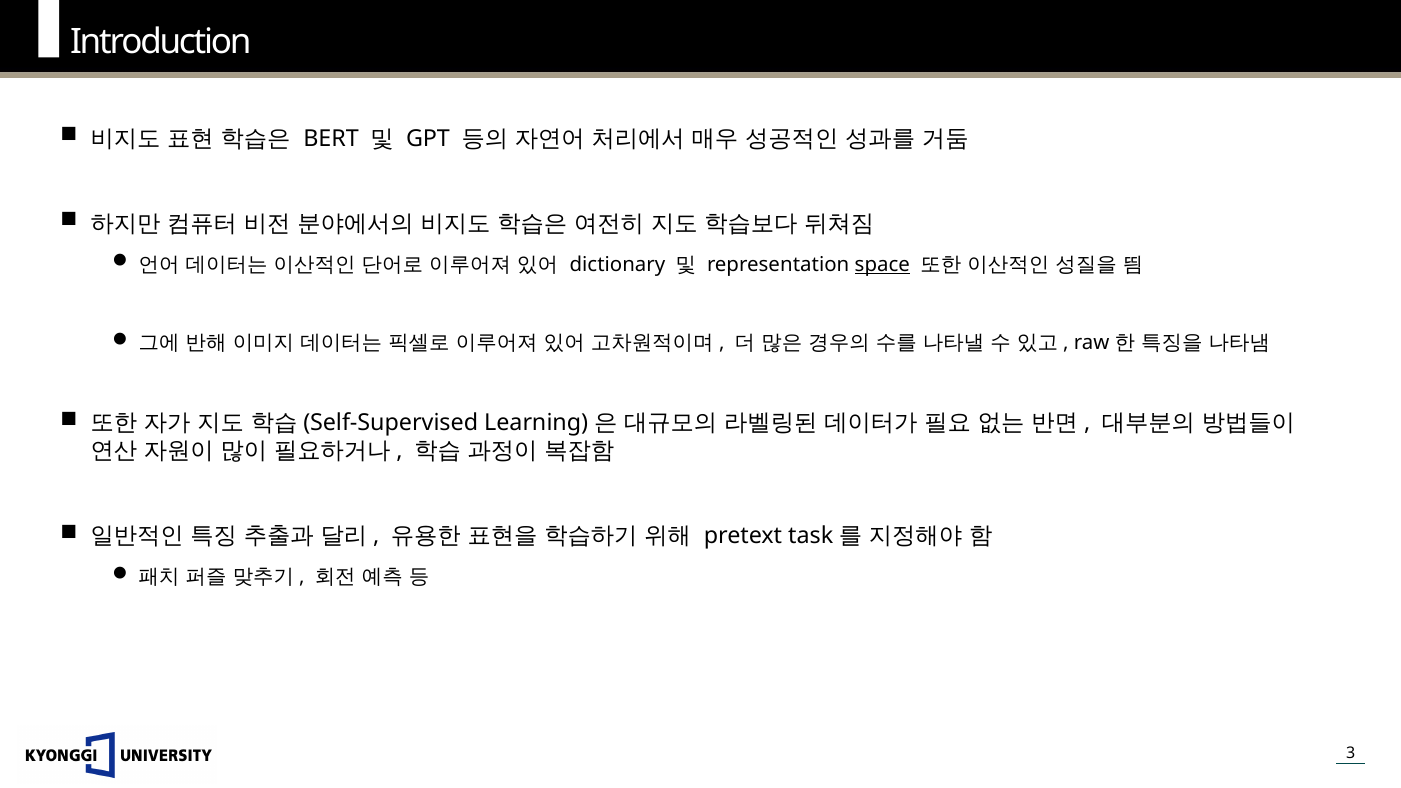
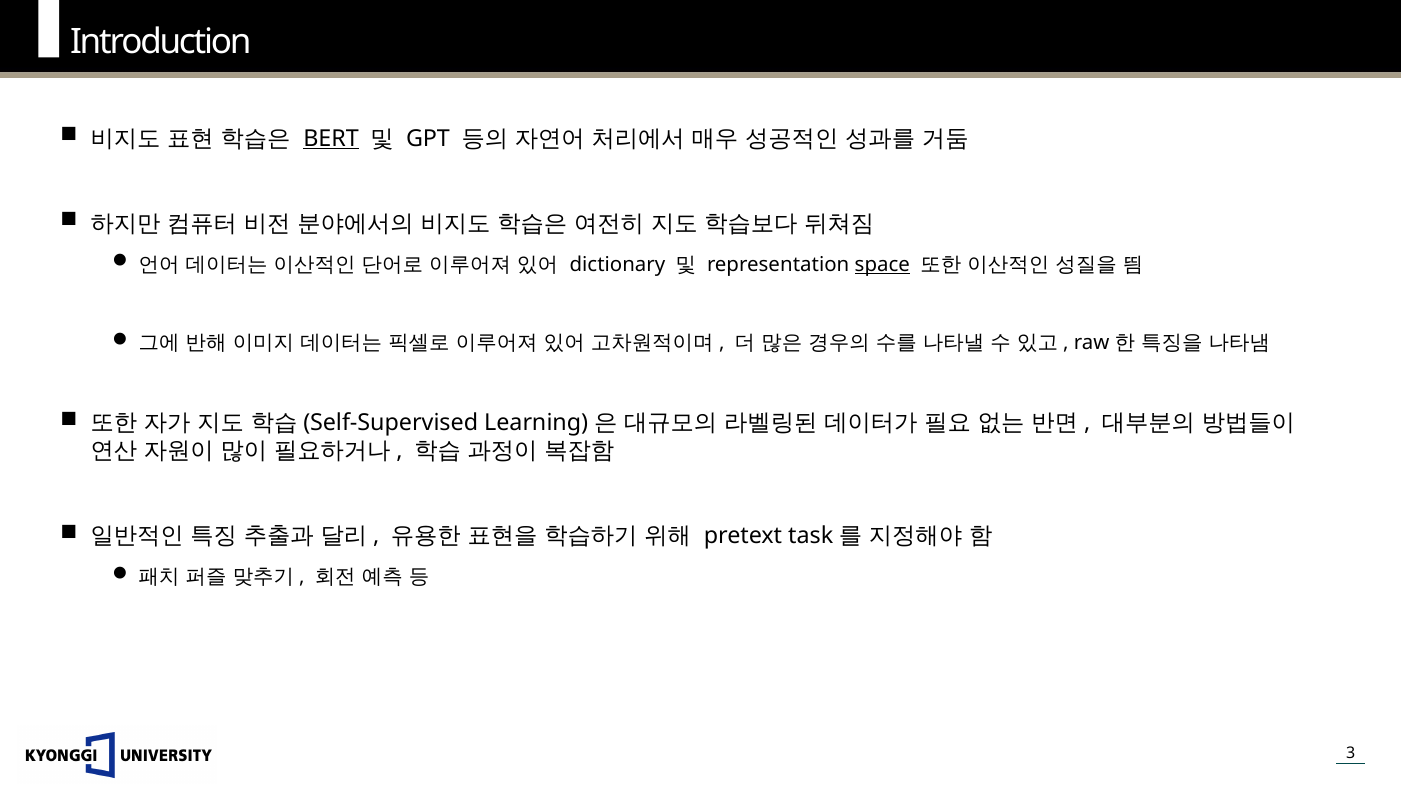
BERT underline: none -> present (331, 139)
